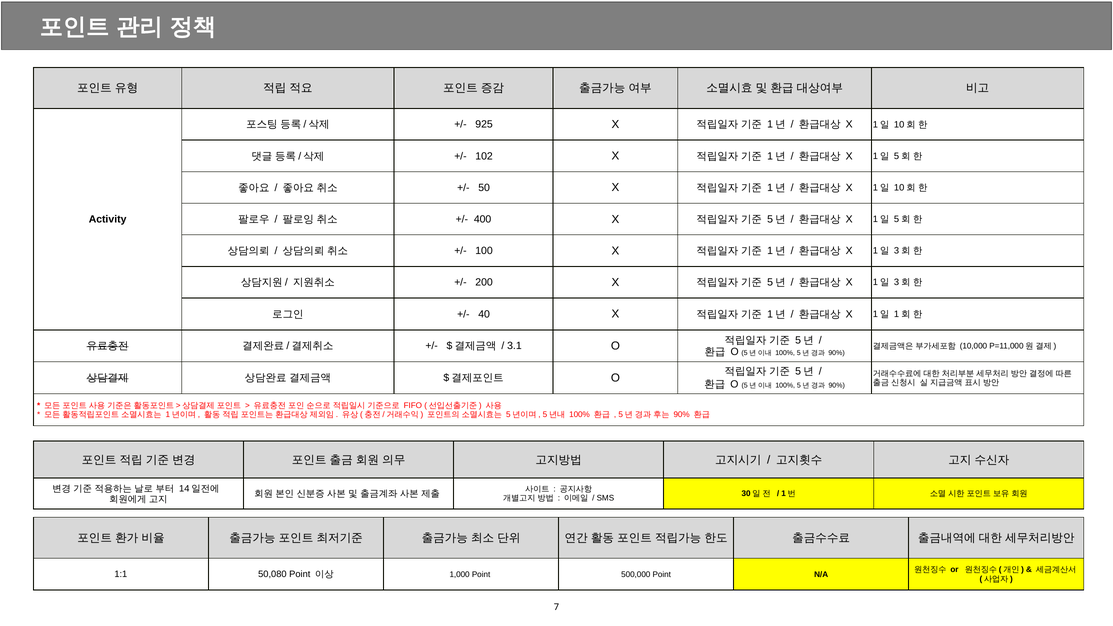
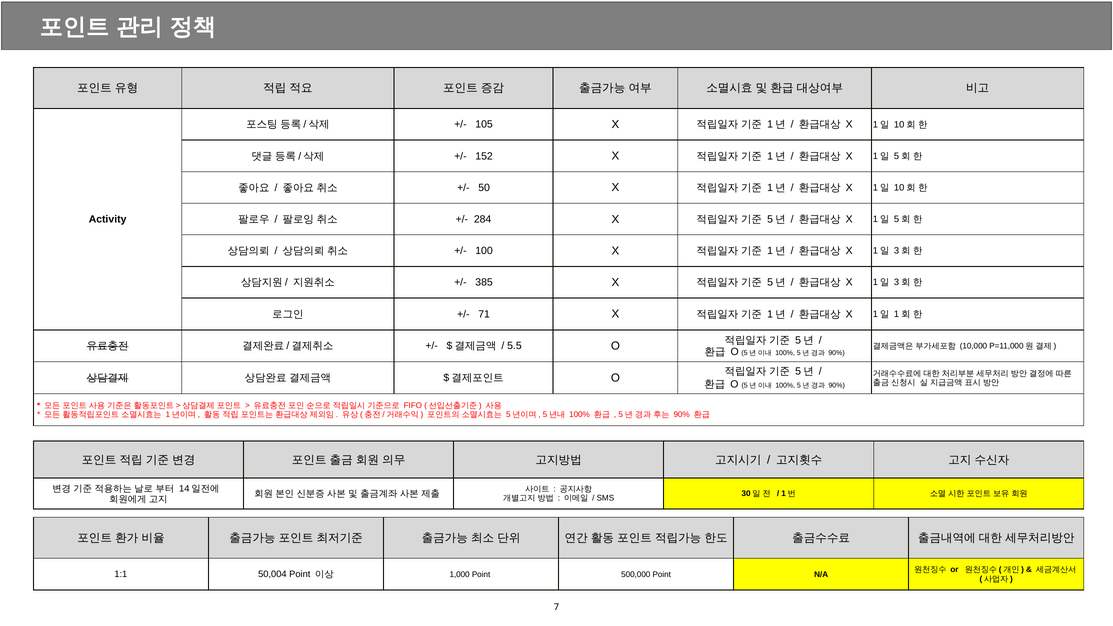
925: 925 -> 105 (484, 124)
102: 102 -> 152 (484, 156)
400: 400 -> 284 (483, 219)
200: 200 -> 385 (484, 282)
40: 40 -> 71 (484, 314)
3.1: 3.1 -> 5.5 (514, 346)
50,080: 50,080 -> 50,004 (272, 574)
